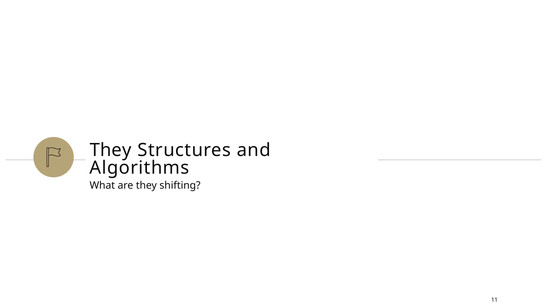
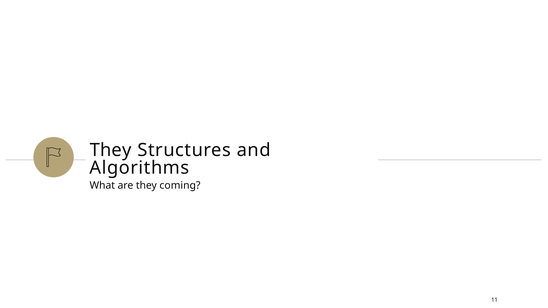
shifting: shifting -> coming (180, 186)
